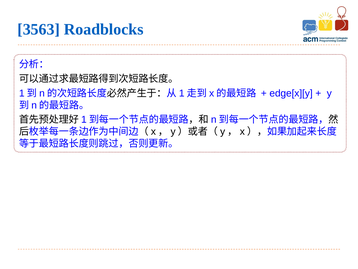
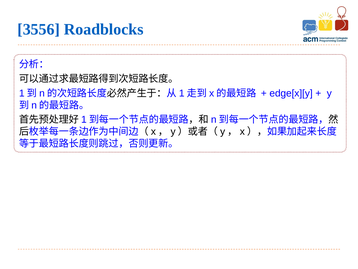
3563: 3563 -> 3556 (39, 29)
